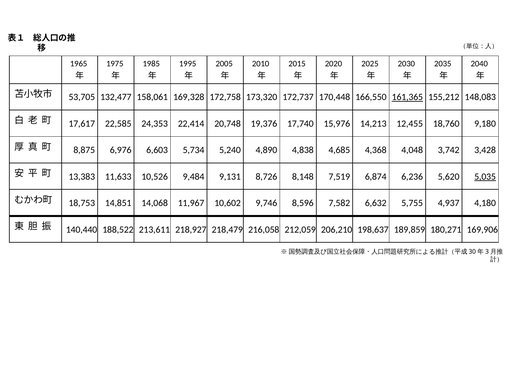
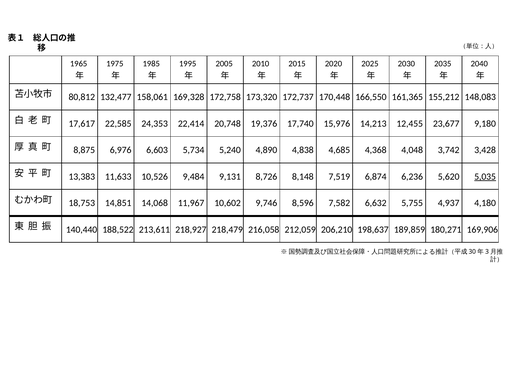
53,705: 53,705 -> 80,812 (82, 97)
161,365 underline: present -> none (407, 97)
18,760: 18,760 -> 23,677 (446, 124)
